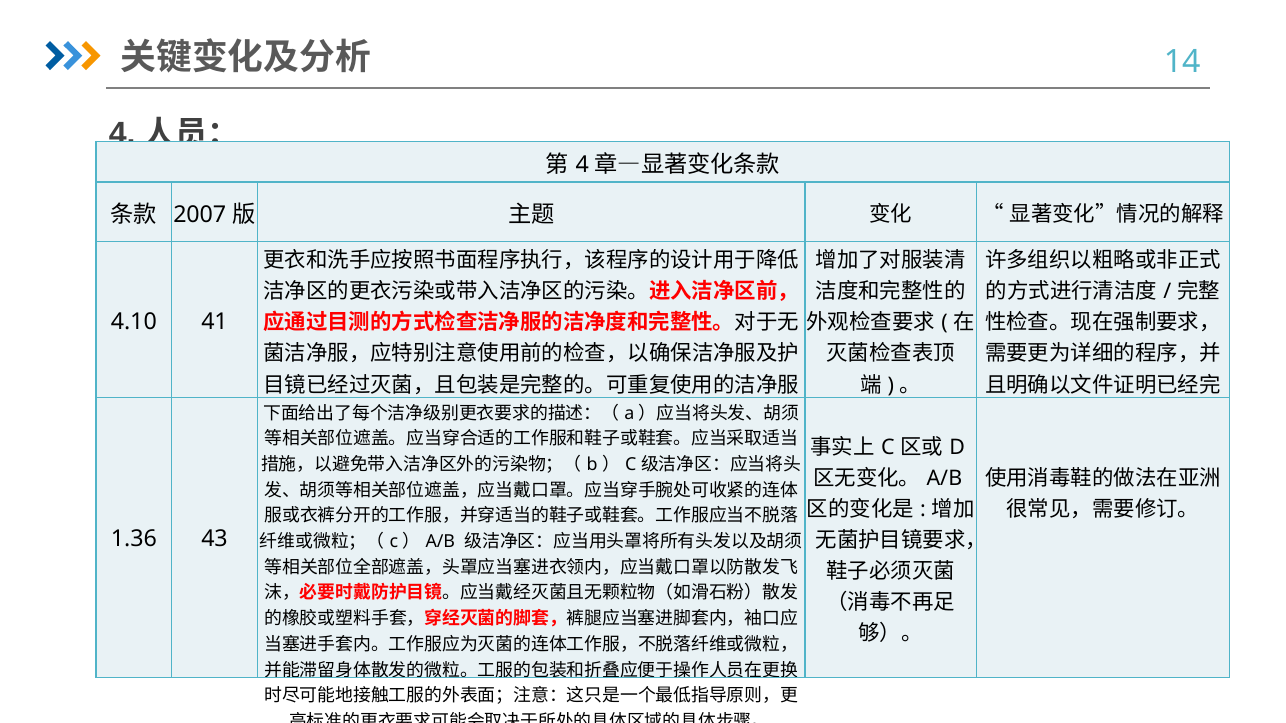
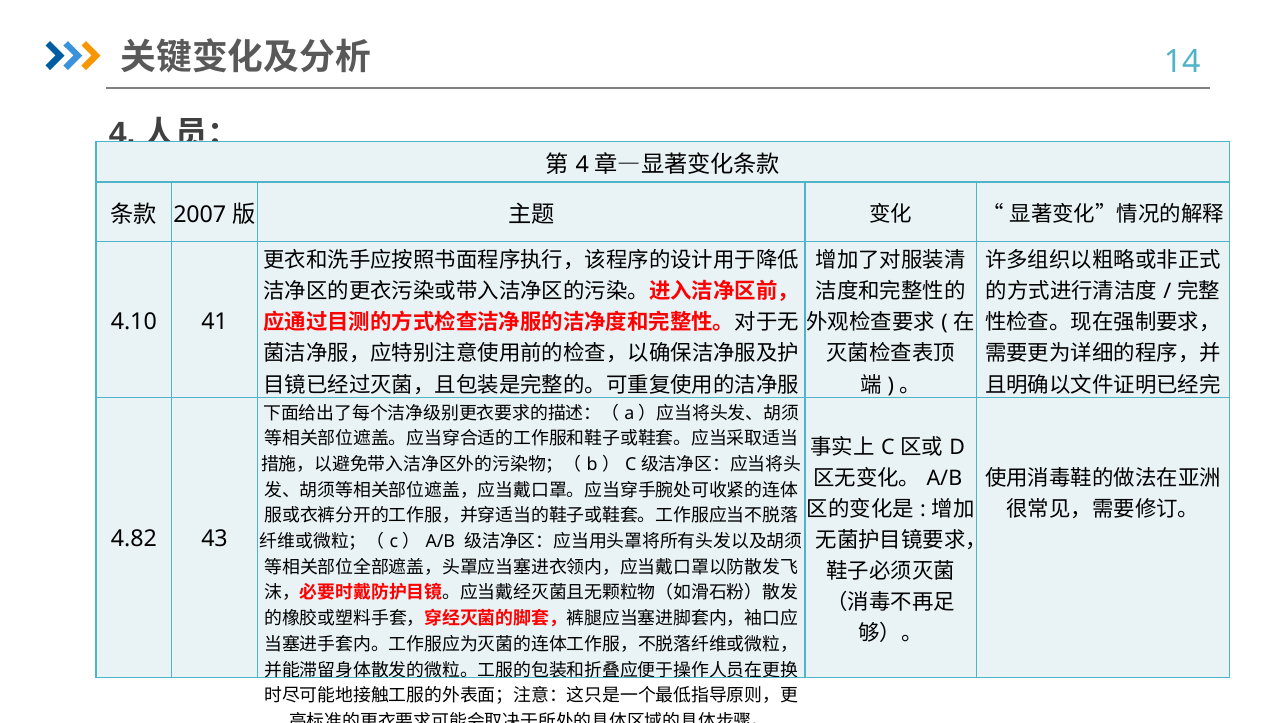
1.36: 1.36 -> 4.82 (134, 540)
